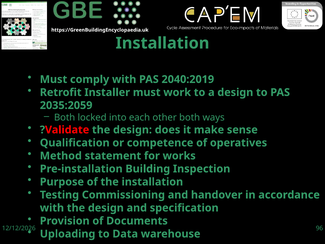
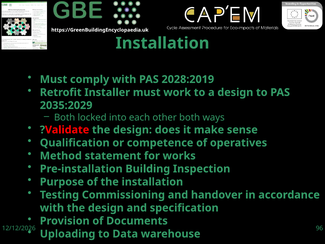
2040:2019: 2040:2019 -> 2028:2019 (188, 79)
2035:2059: 2035:2059 -> 2035:2029 (66, 105)
